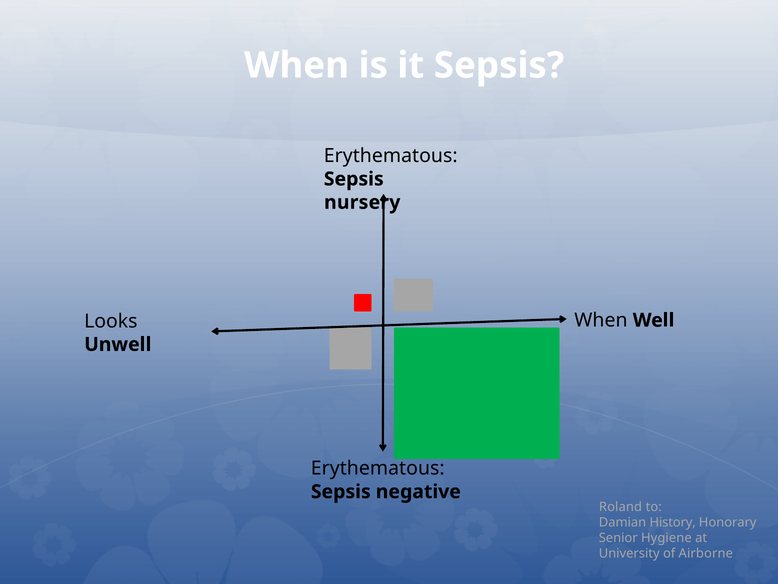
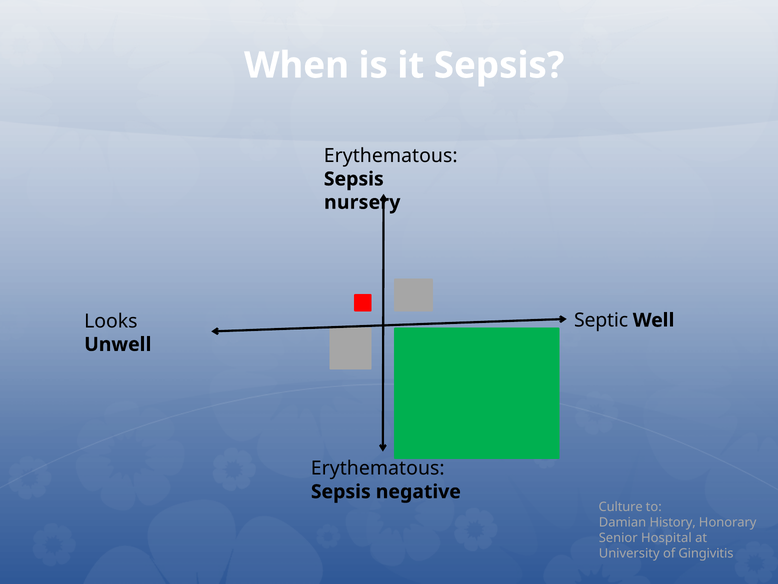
When: When -> Septic (601, 320)
Roland: Roland -> Culture (621, 506)
Hygiene: Hygiene -> Hospital (666, 538)
Airborne: Airborne -> Gingivitis (706, 553)
